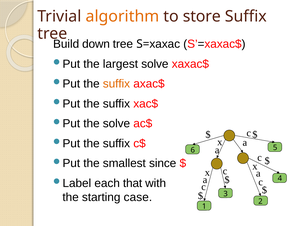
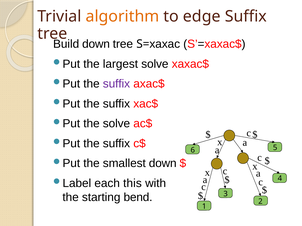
store: store -> edge (202, 16)
suffix colour: orange -> purple (116, 84)
smallest since: since -> down (163, 164)
that: that -> this (132, 184)
case: case -> bend (138, 198)
